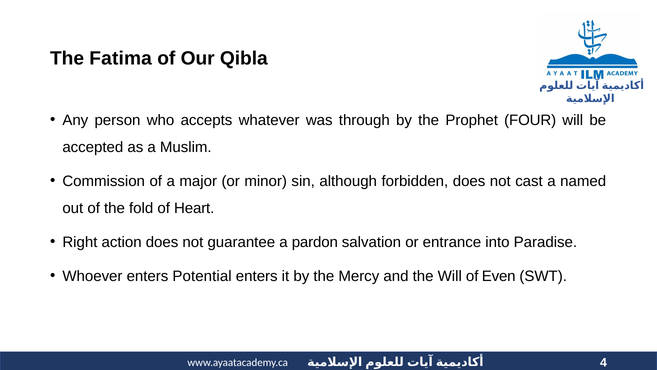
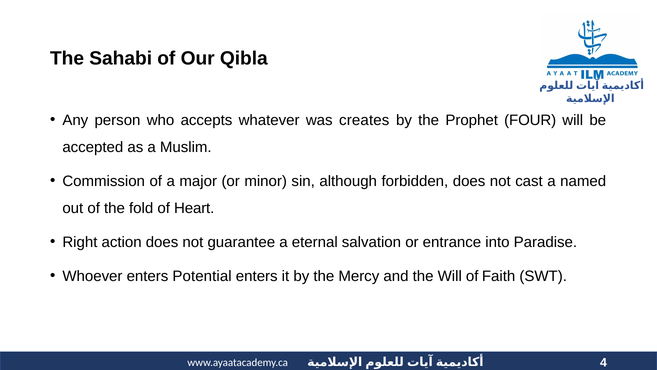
Fatima: Fatima -> Sahabi (121, 58)
through: through -> creates (364, 120)
pardon: pardon -> eternal (315, 242)
Even: Even -> Faith (499, 276)
